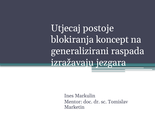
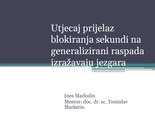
postoje: postoje -> prijelaz (98, 28)
koncept: koncept -> sekundi (112, 39)
